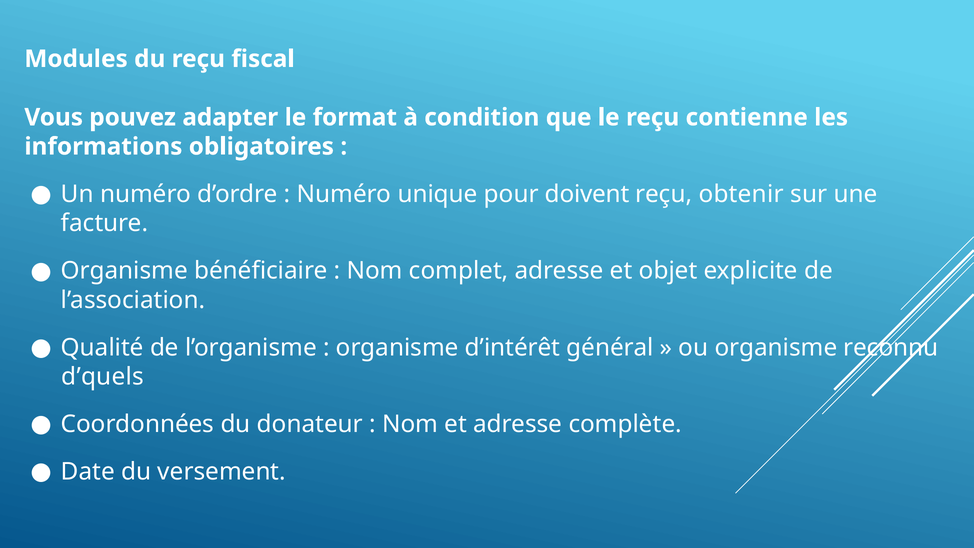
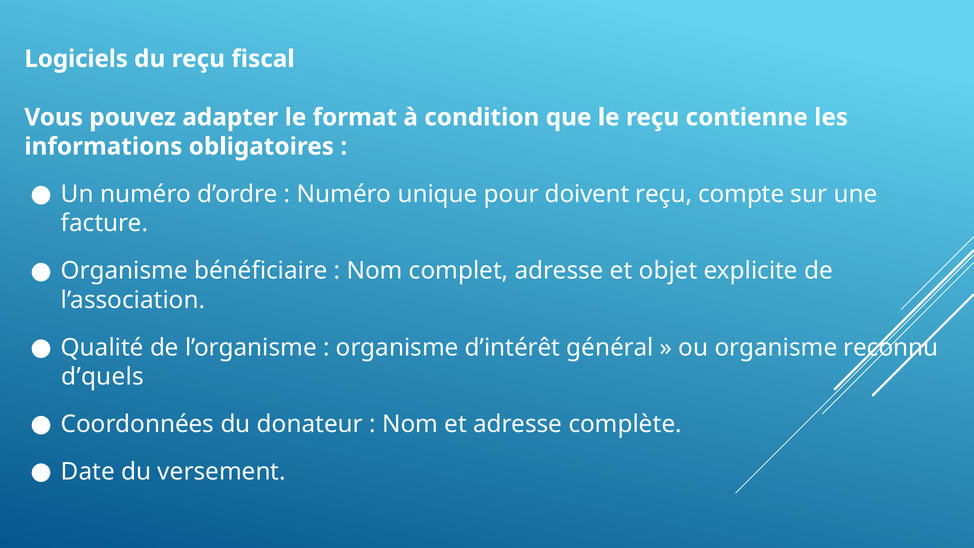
Modules: Modules -> Logiciels (76, 59)
obtenir: obtenir -> compte (741, 194)
